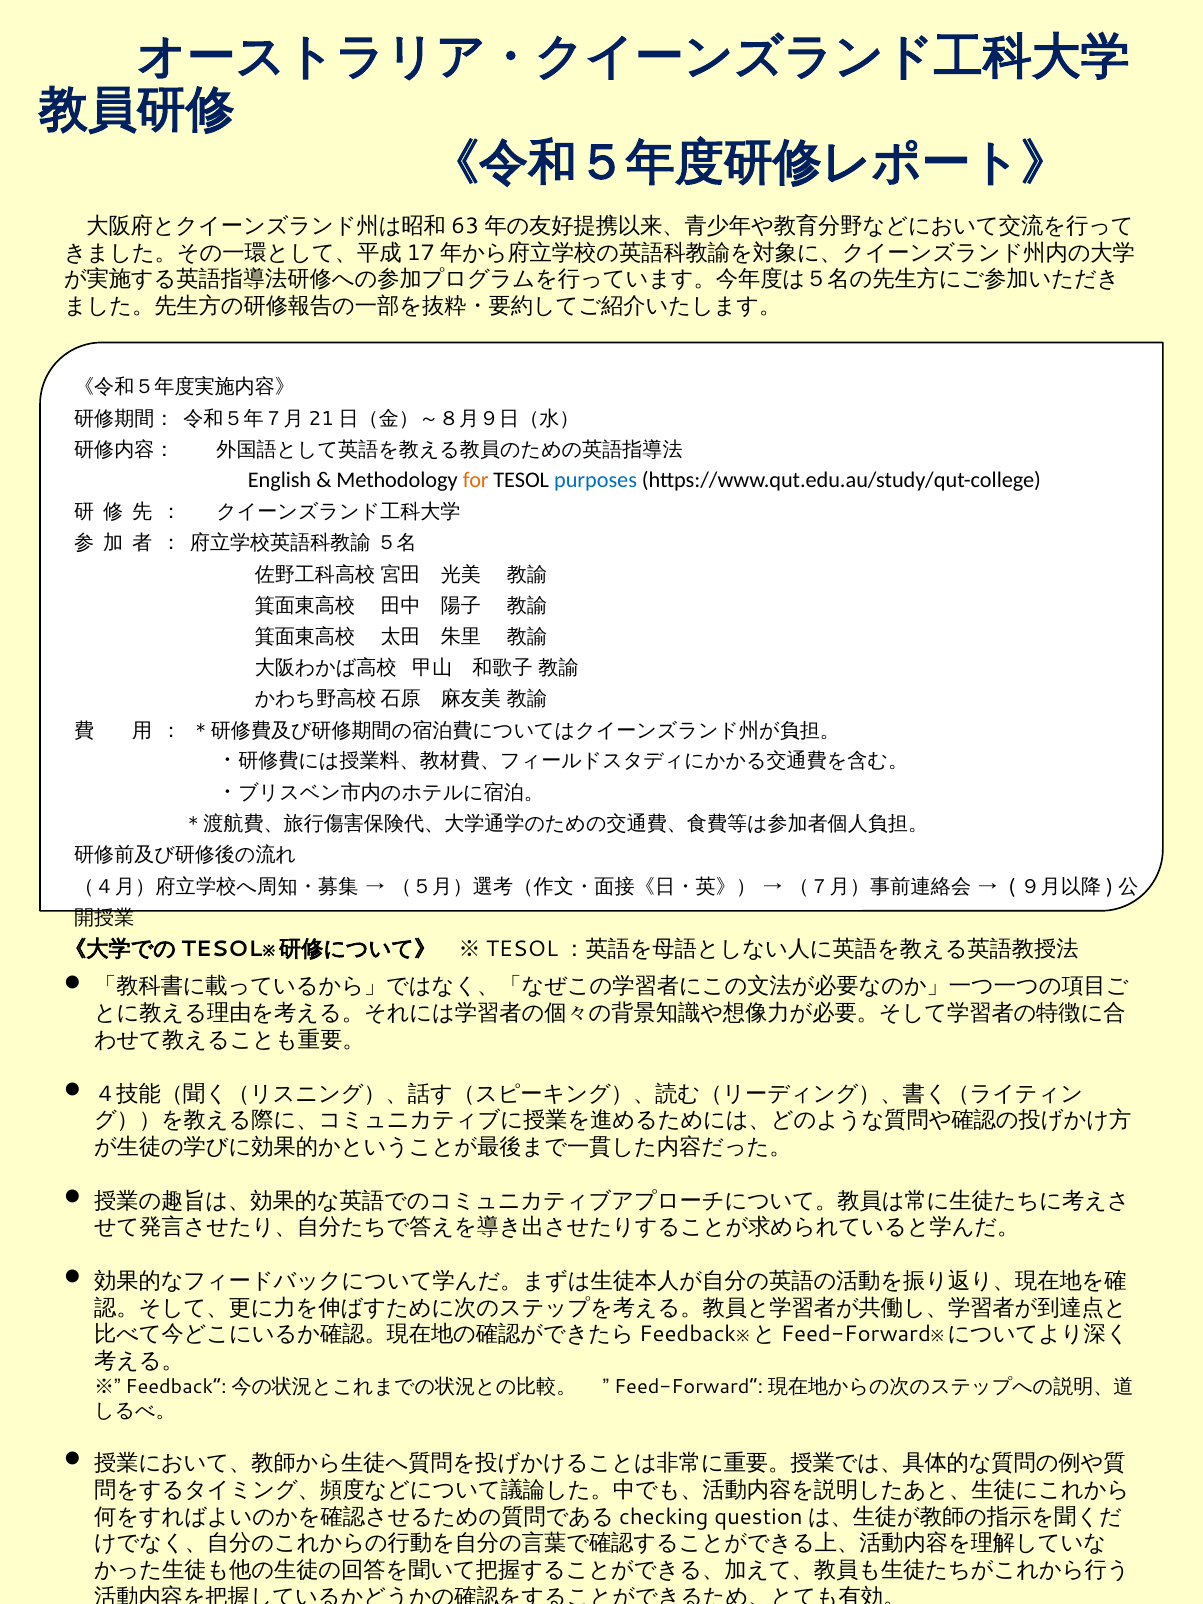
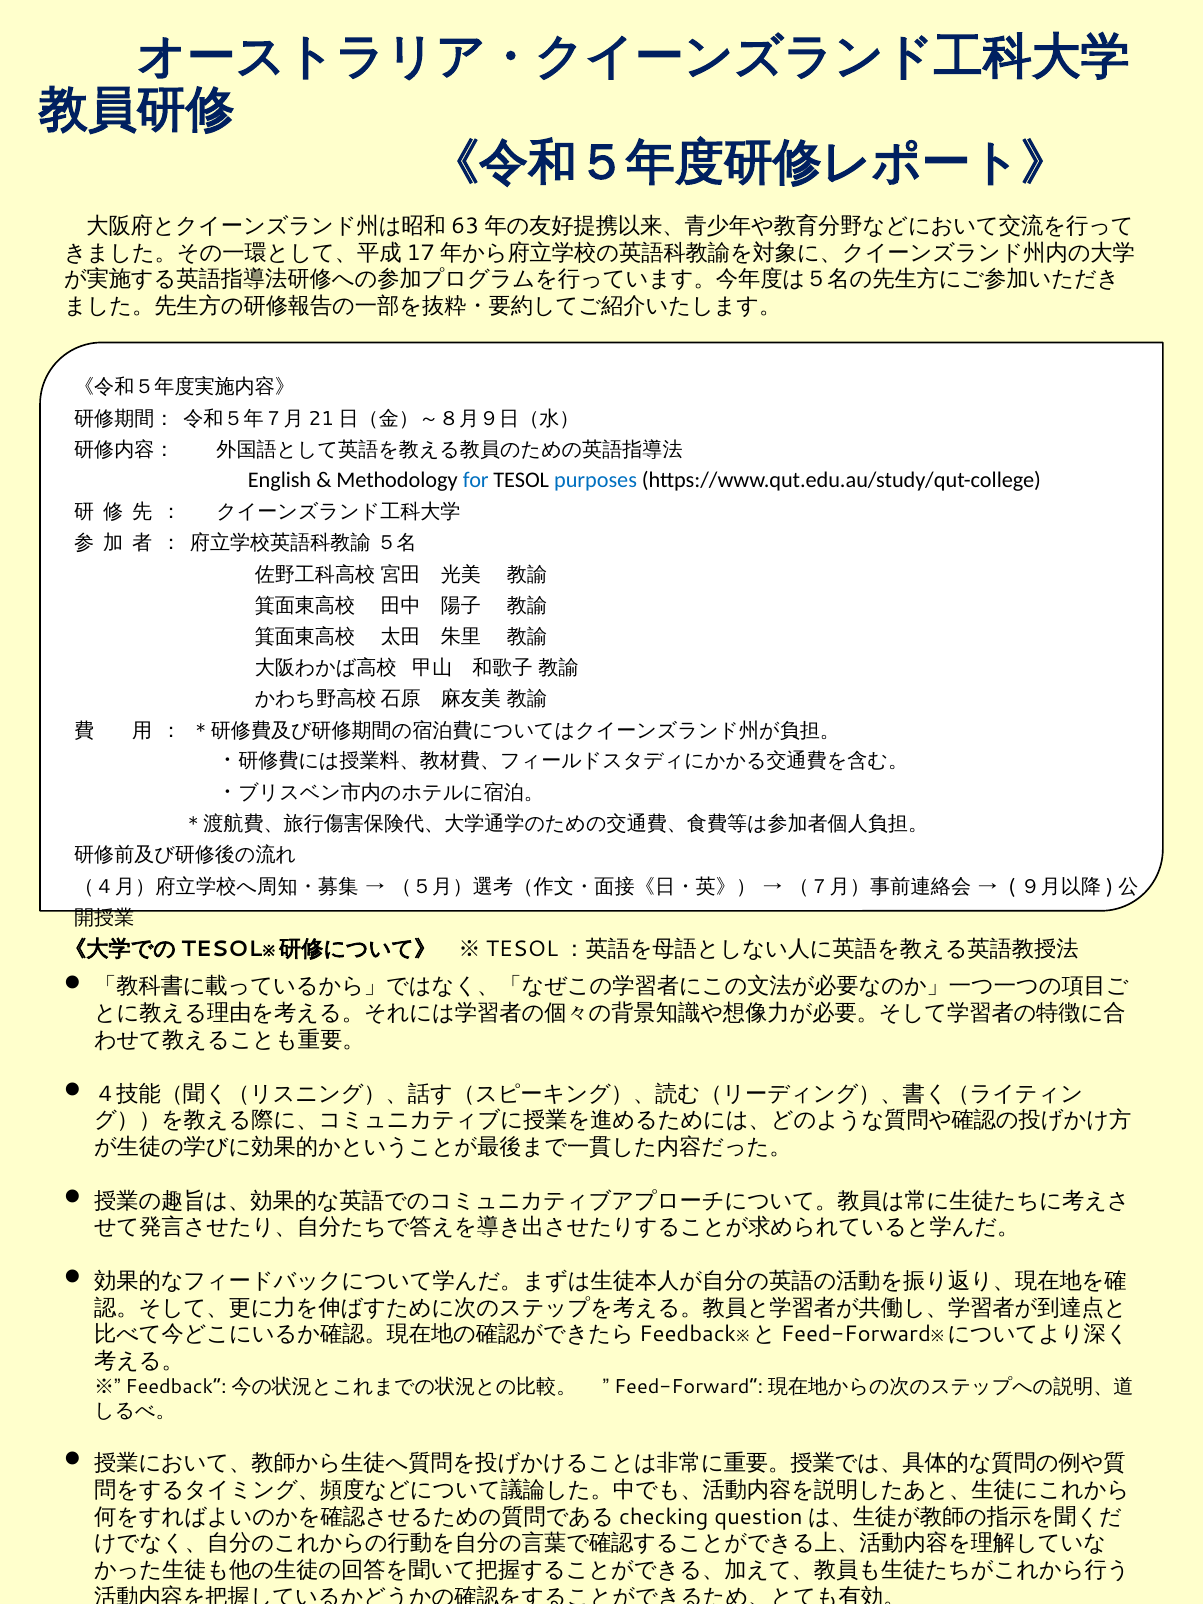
for colour: orange -> blue (476, 480)
